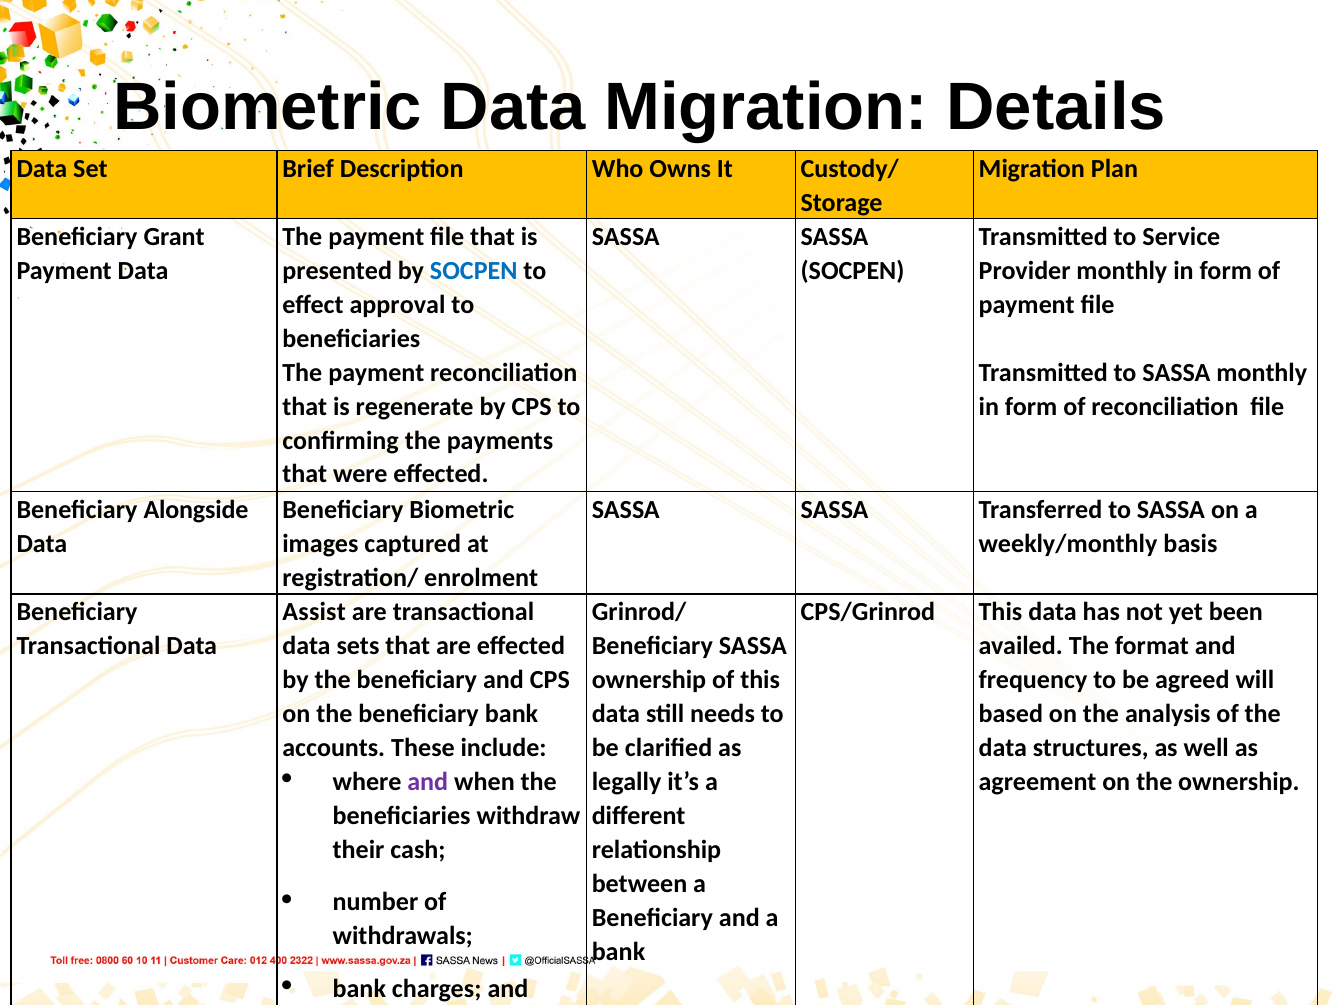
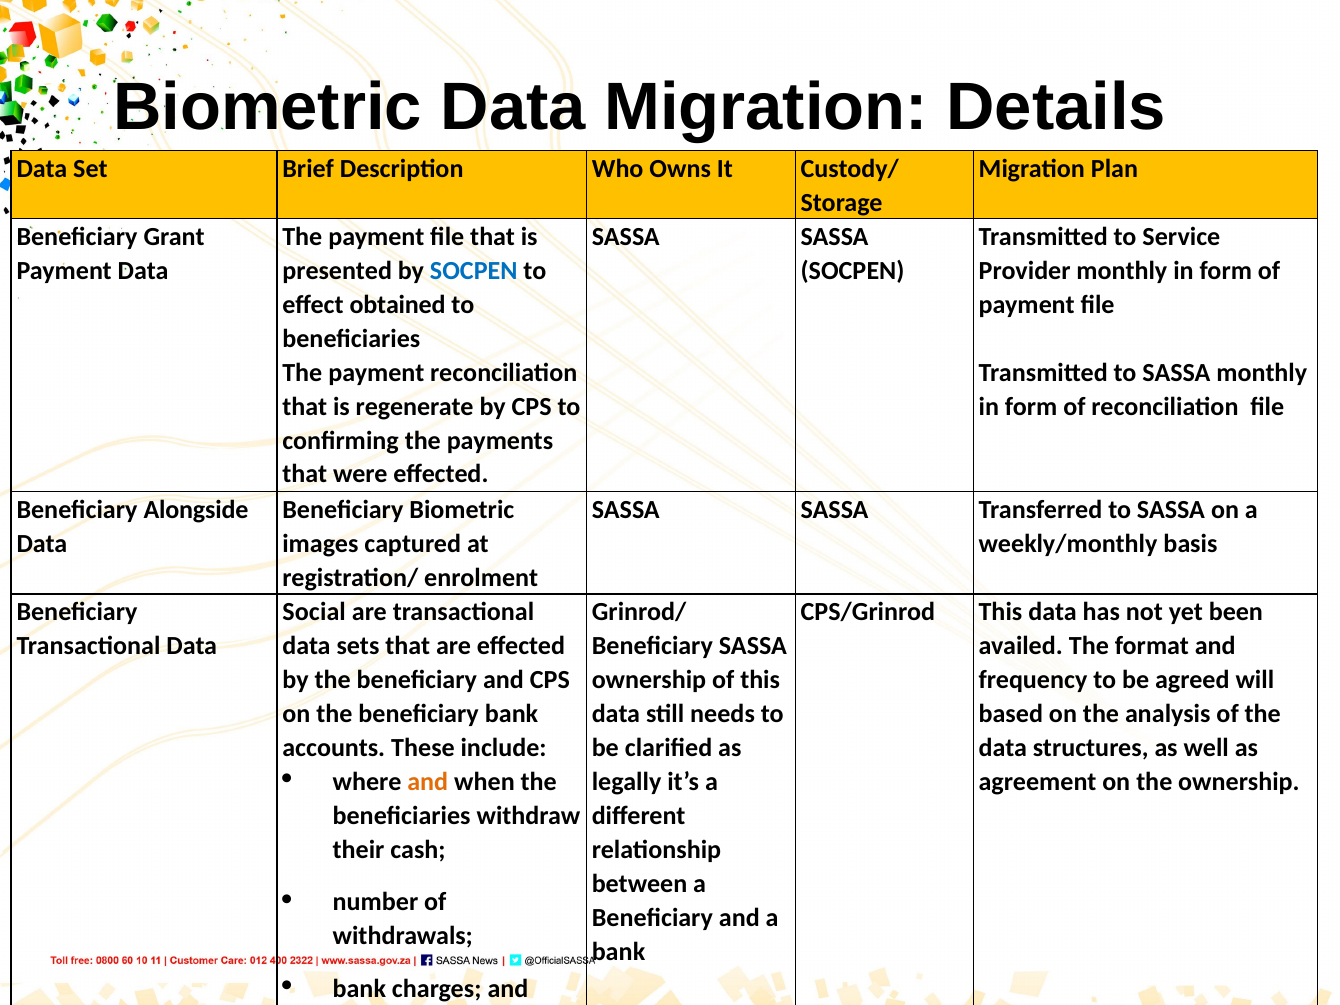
approval: approval -> obtained (398, 305)
Assist: Assist -> Social (314, 612)
and colour: purple -> orange (428, 782)
